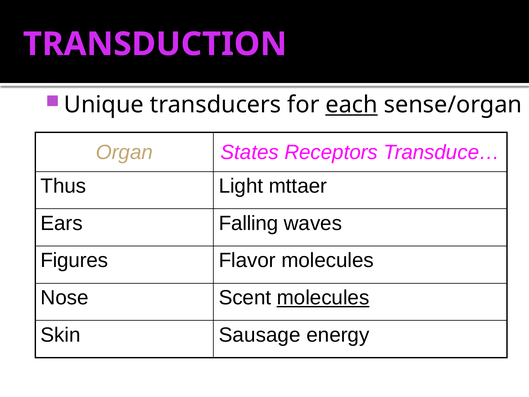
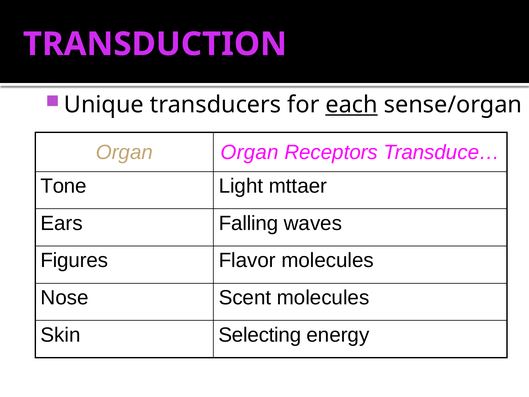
Organ States: States -> Organ (250, 152)
Thus: Thus -> Tone (63, 186)
molecules underline: present -> none (323, 298)
Sausage: Sausage -> Selecting (260, 335)
